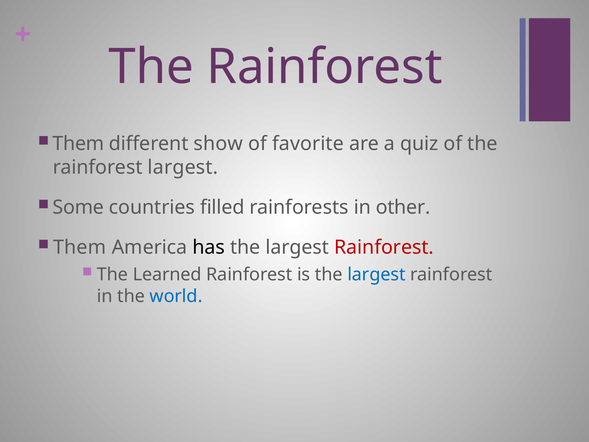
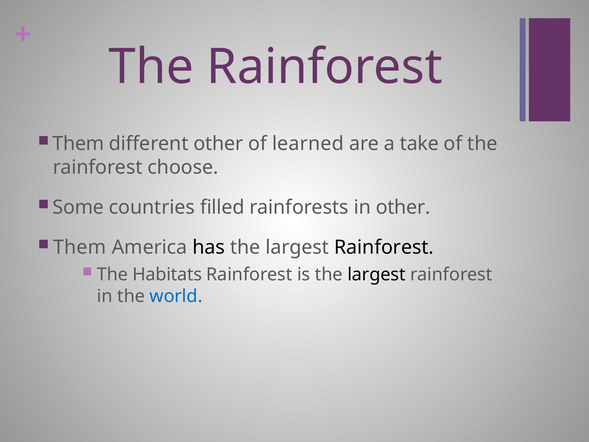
different show: show -> other (218, 144)
favorite: favorite -> learned (308, 144)
quiz: quiz -> take (419, 144)
rainforest largest: largest -> choose (183, 167)
Rainforest colour: red -> black (384, 247)
Learned: Learned -> Habitats (167, 274)
largest colour: blue -> black (376, 274)
